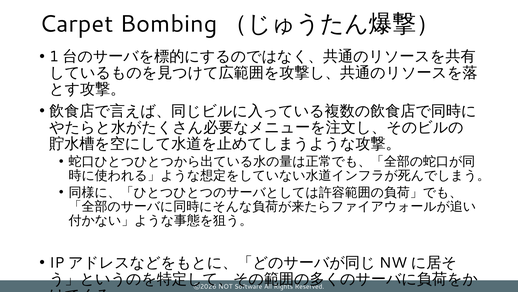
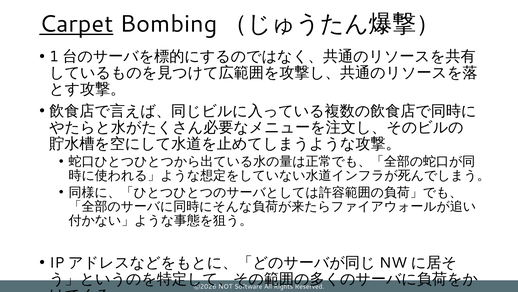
Carpet underline: none -> present (76, 24)
